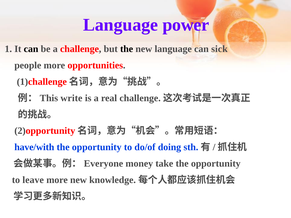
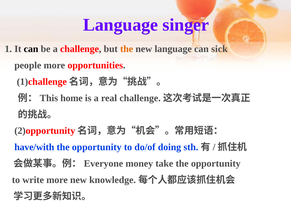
power: power -> singer (186, 25)
the colour: black -> orange (127, 49)
write: write -> home (72, 98)
leave: leave -> write (33, 180)
